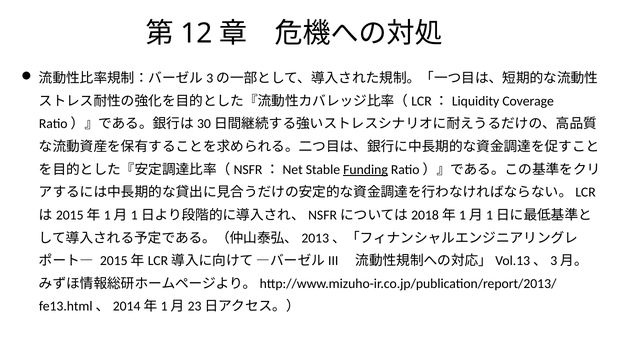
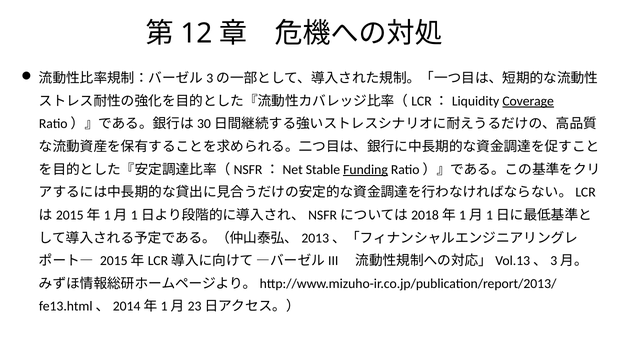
Coverage underline: none -> present (528, 101)
